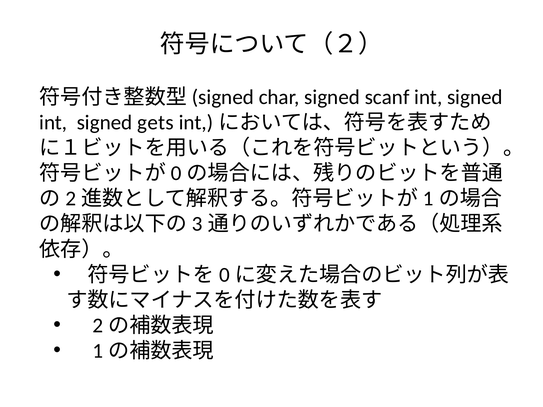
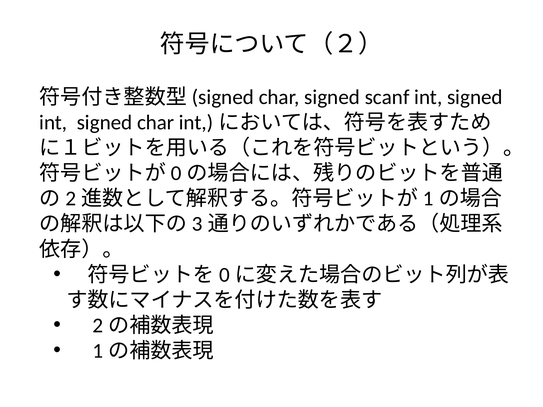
signed gets: gets -> char (156, 123)
